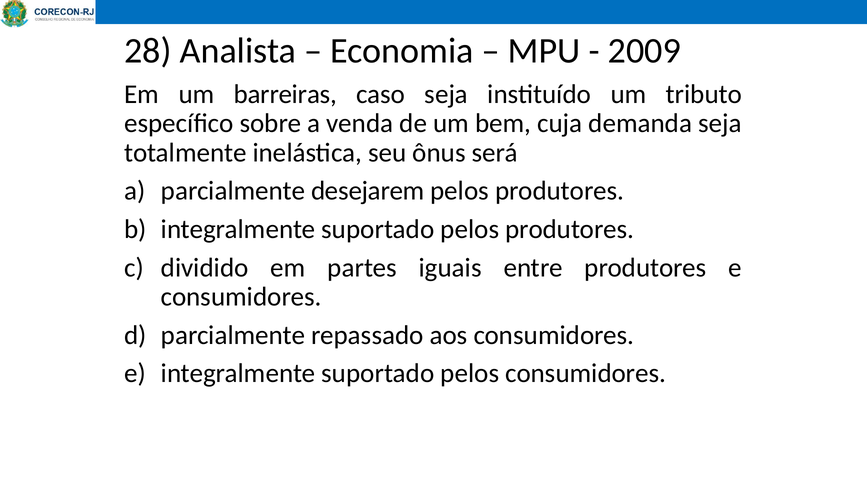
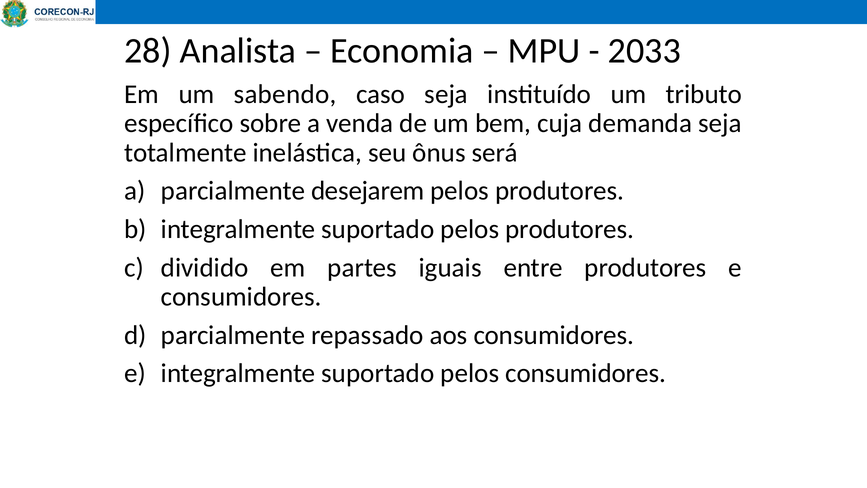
2009: 2009 -> 2033 (644, 51)
barreiras: barreiras -> sabendo (285, 94)
